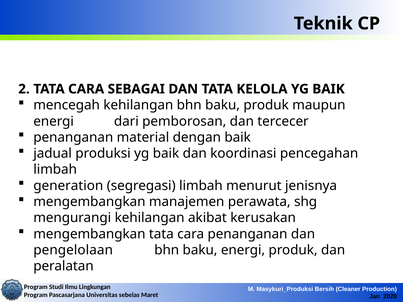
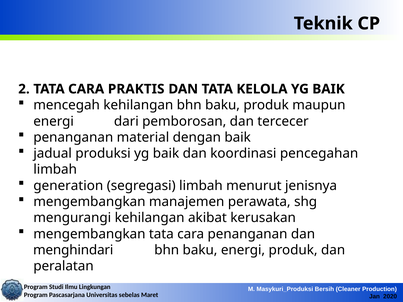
SEBAGAI: SEBAGAI -> PRAKTIS (136, 89)
pengelolaan: pengelolaan -> menghindari (73, 250)
